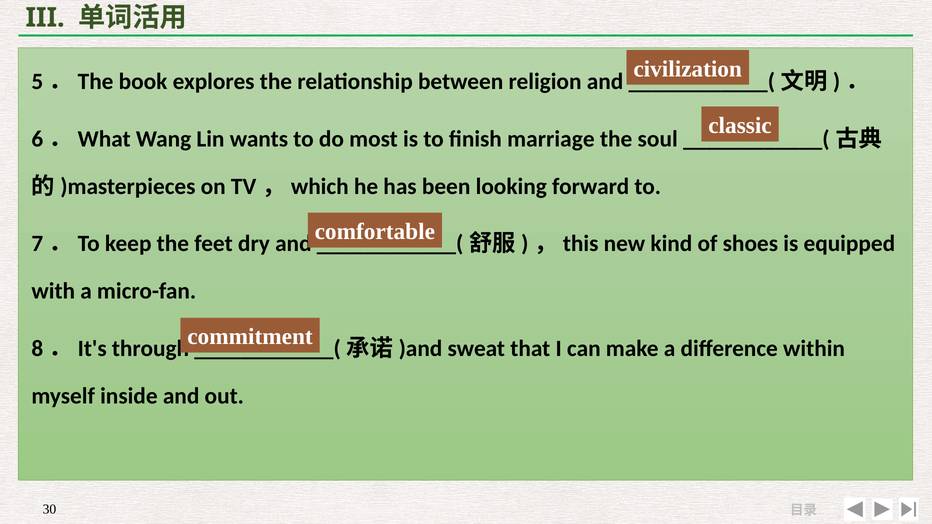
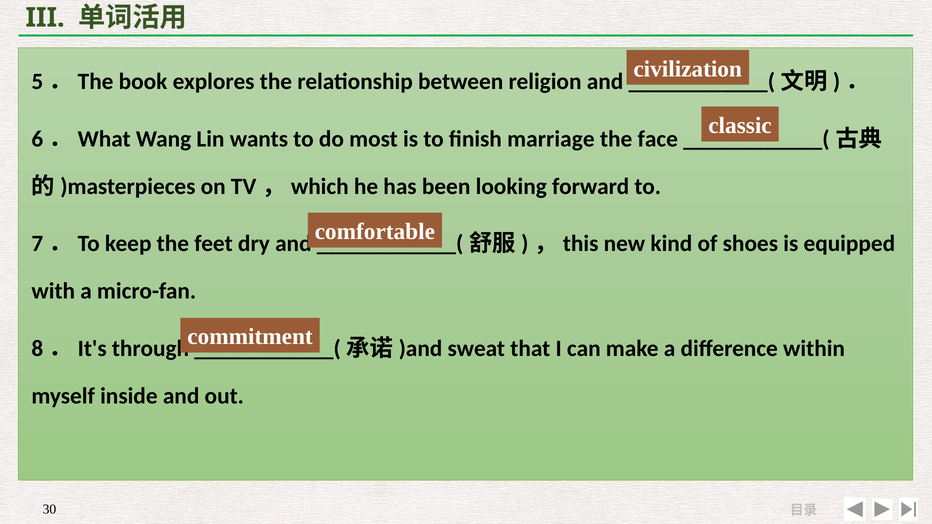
soul: soul -> face (658, 139)
